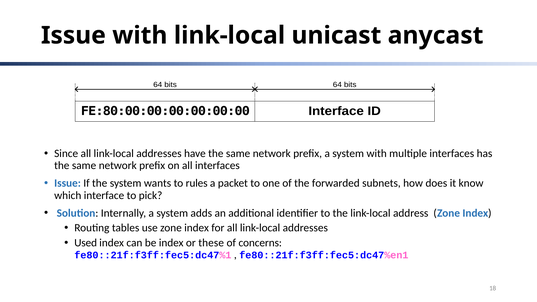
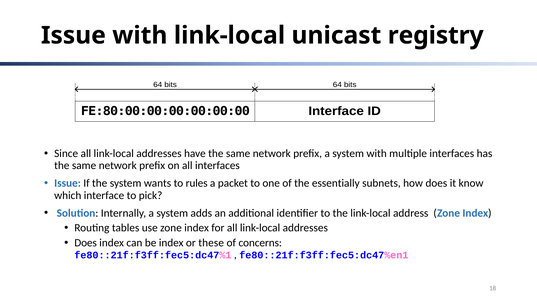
anycast: anycast -> registry (436, 35)
forwarded: forwarded -> essentially (336, 183)
Used: Used -> Does (86, 243)
